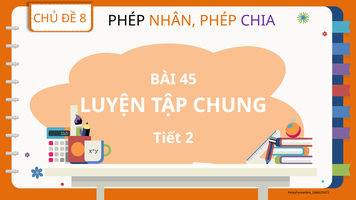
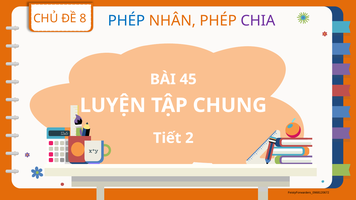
PHÉP colour: black -> blue (126, 21)
